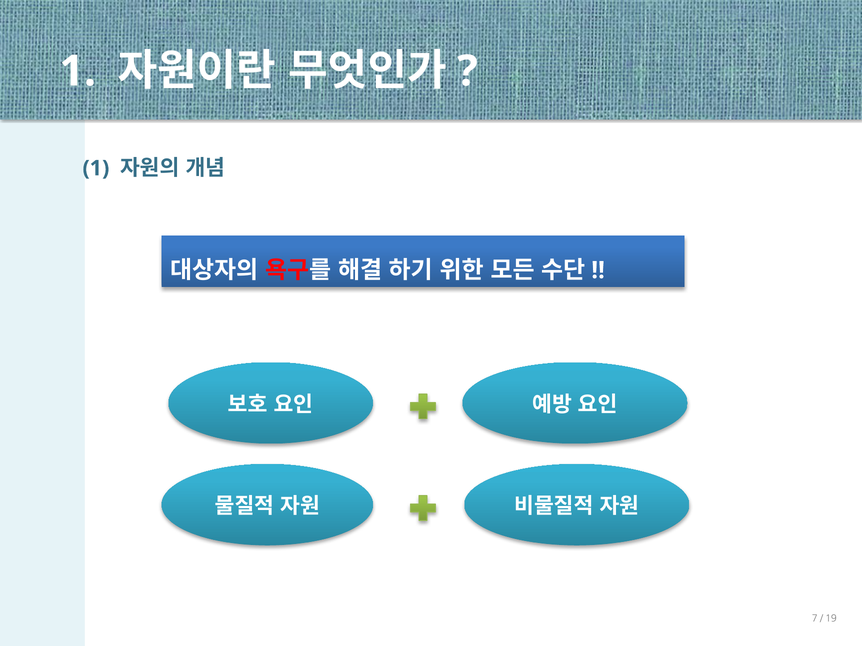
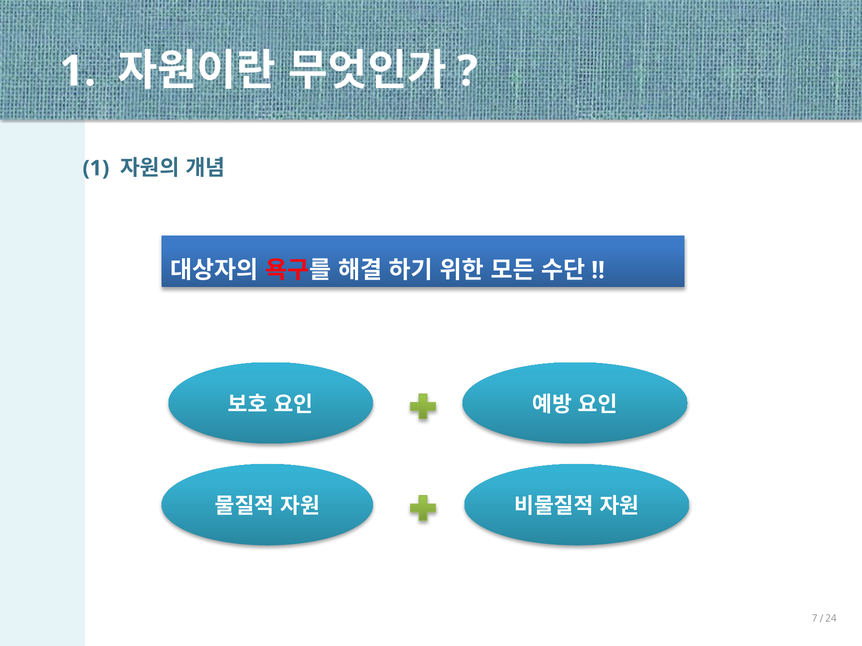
19: 19 -> 24 (831, 619)
